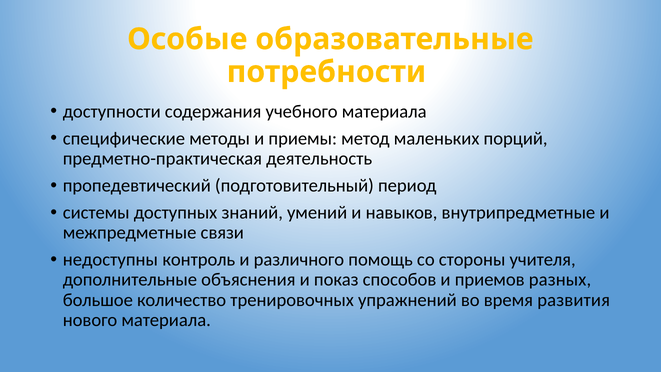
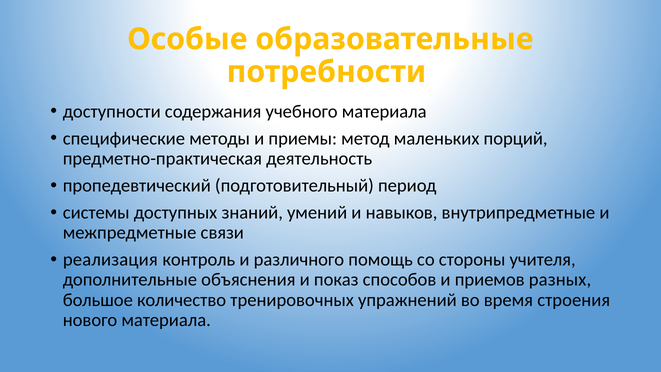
недоступны: недоступны -> реализация (110, 260)
развития: развития -> строения (574, 300)
